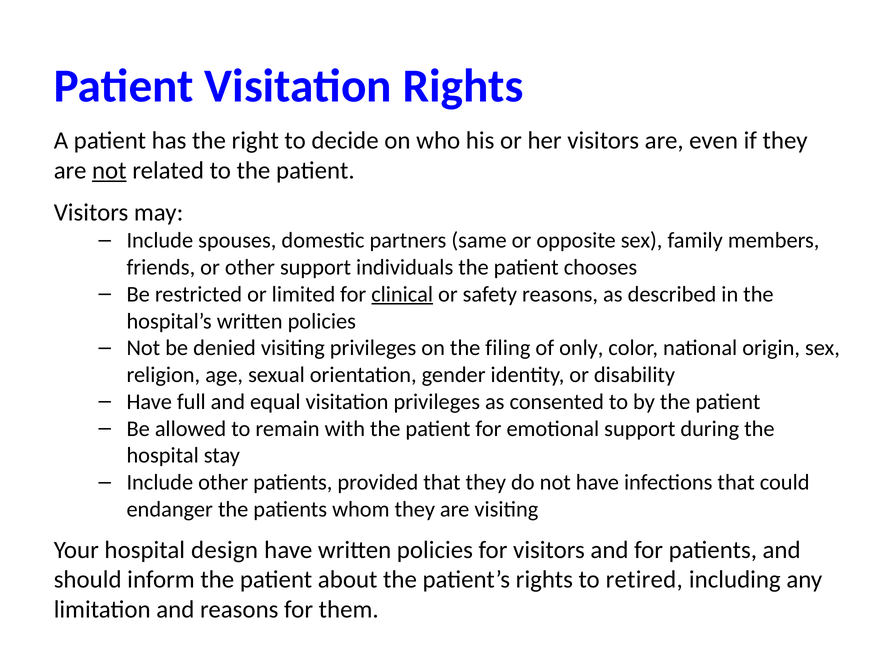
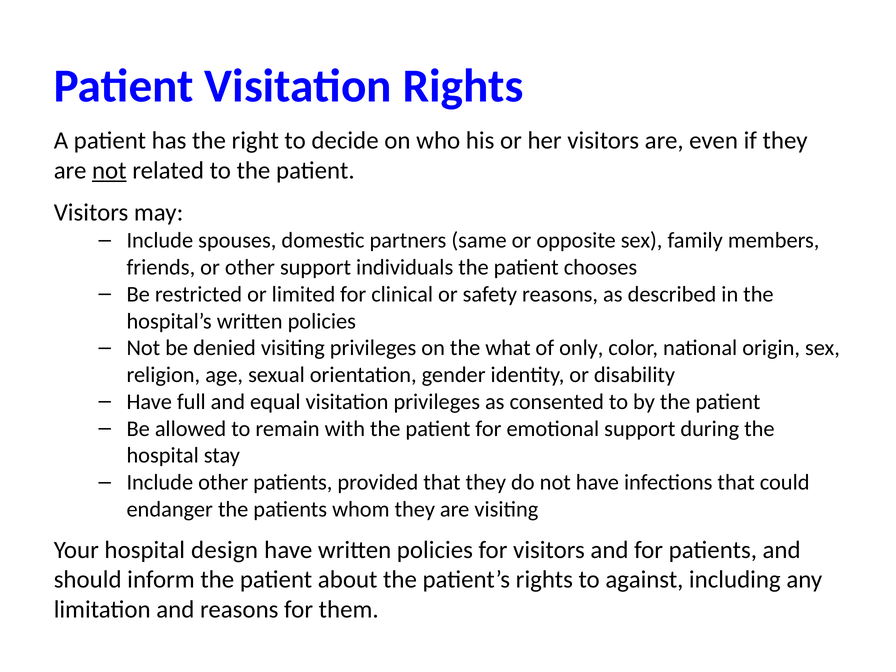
clinical underline: present -> none (402, 294)
filing: filing -> what (508, 348)
retired: retired -> against (644, 580)
